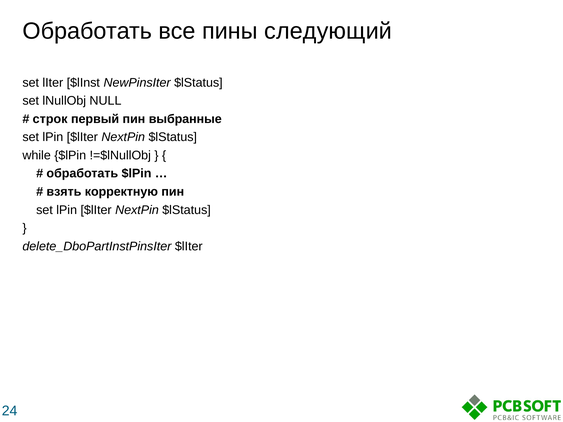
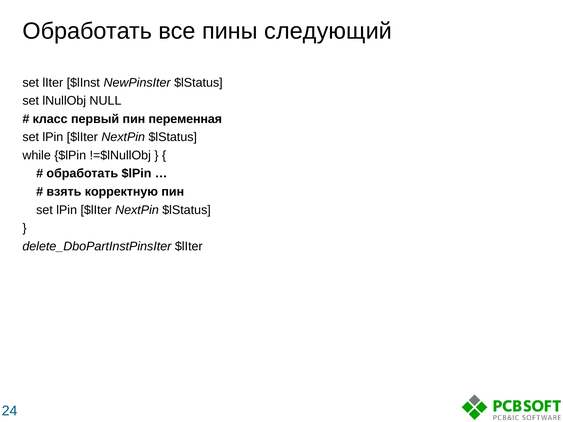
строк: строк -> класс (50, 119)
выбранные: выбранные -> переменная (185, 119)
